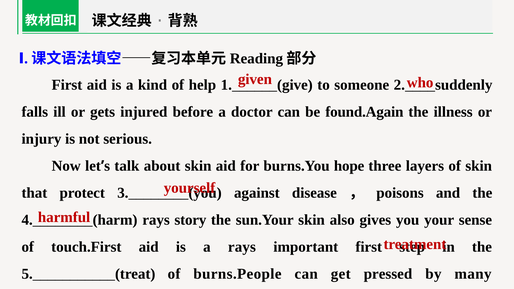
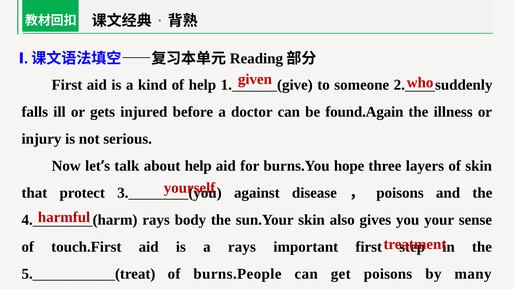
about skin: skin -> help (198, 166)
story: story -> body (190, 220)
get pressed: pressed -> poisons (388, 274)
